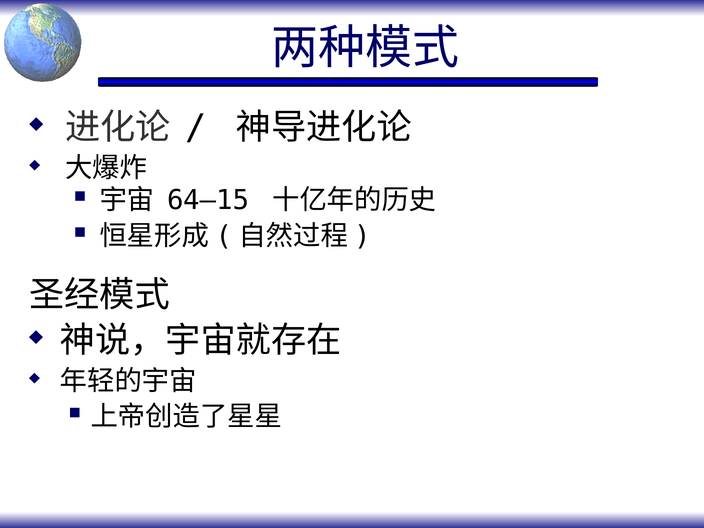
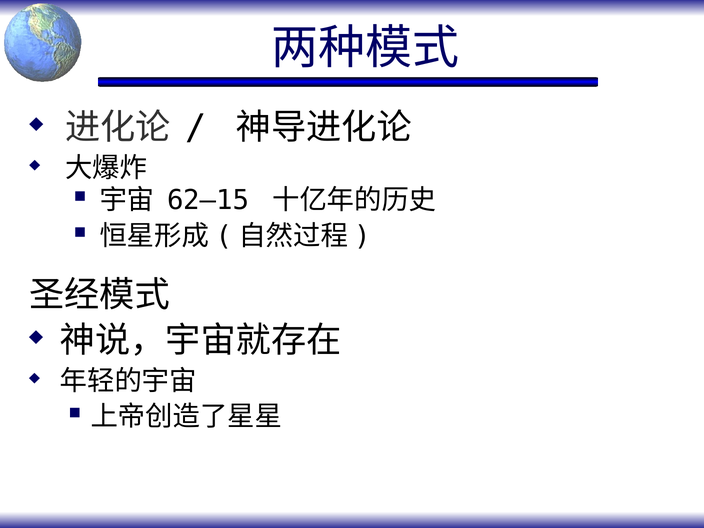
64–15: 64–15 -> 62–15 (208, 200)
